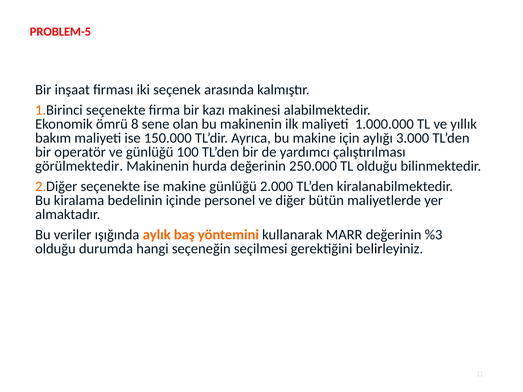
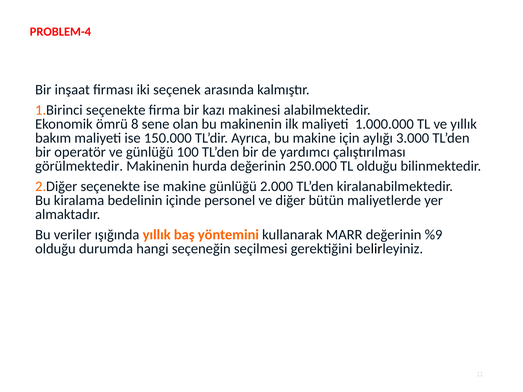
PROBLEM-5: PROBLEM-5 -> PROBLEM-4 (60, 32)
ışığında aylık: aylık -> yıllık (157, 235)
%3: %3 -> %9 (434, 235)
